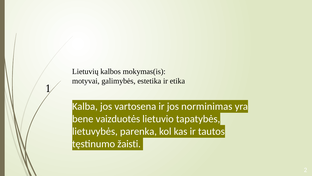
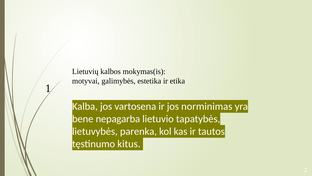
vaizduotės: vaizduotės -> nepagarba (118, 119)
žaisti: žaisti -> kitus (129, 144)
